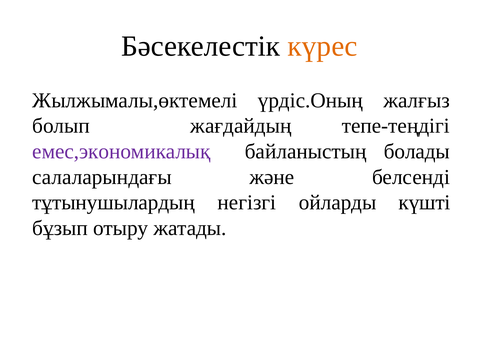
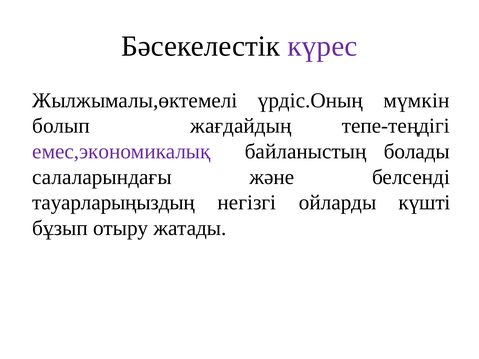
күрес colour: orange -> purple (322, 46)
жалғыз: жалғыз -> мүмкін (416, 100)
тұтынушылардың: тұтынушылардың -> тауарларыңыздың (114, 203)
